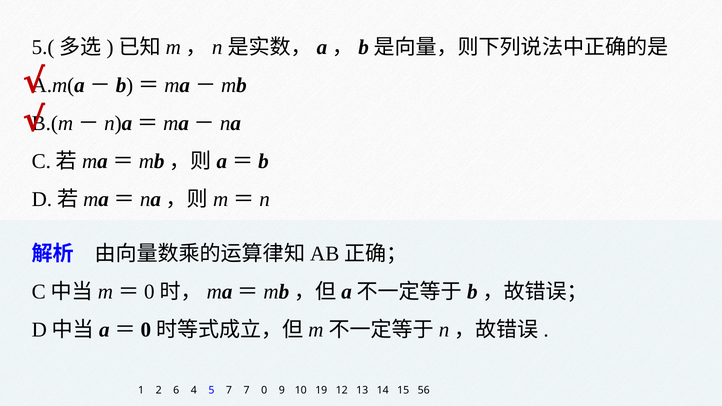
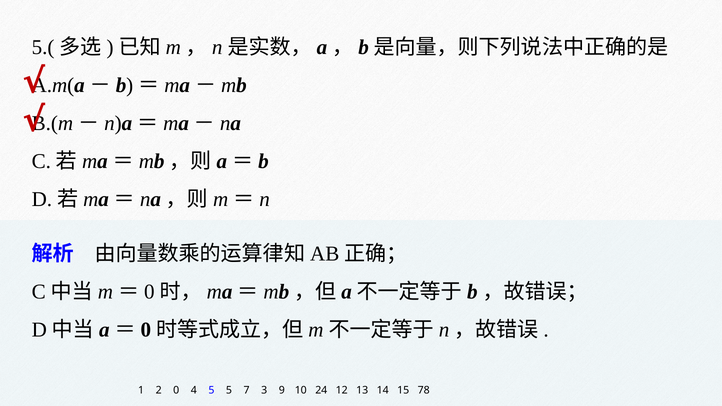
2 6: 6 -> 0 (176, 390)
5 7: 7 -> 5 (229, 390)
7 0: 0 -> 3 (264, 390)
19: 19 -> 24 (321, 390)
56: 56 -> 78 (424, 390)
